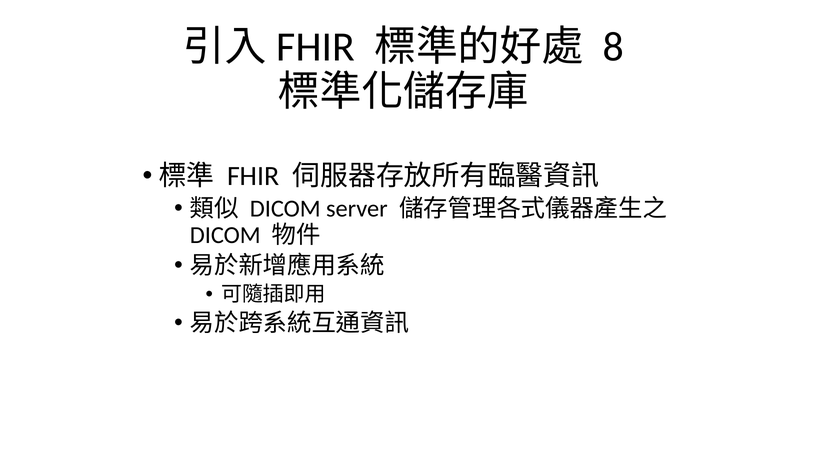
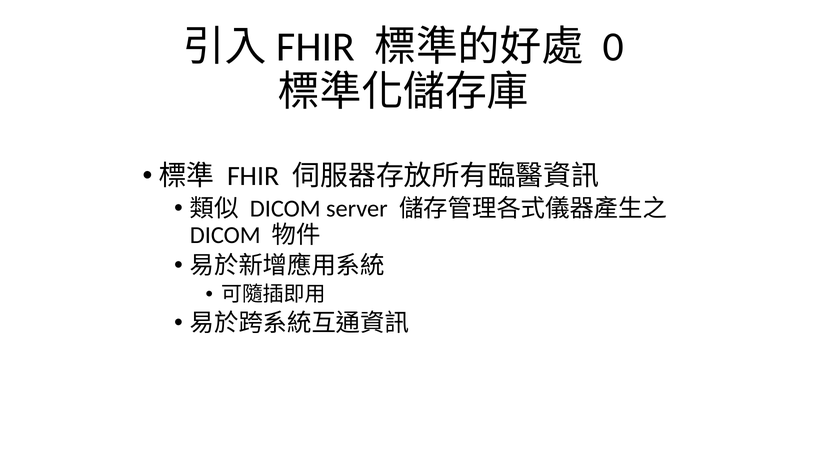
8: 8 -> 0 (613, 47)
